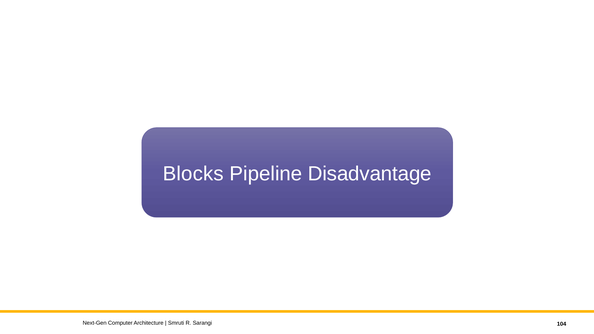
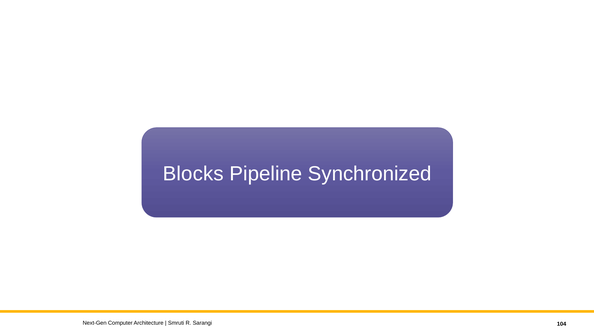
Disadvantage: Disadvantage -> Synchronized (370, 174)
